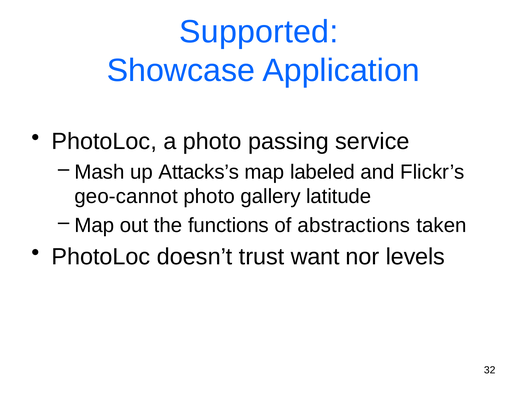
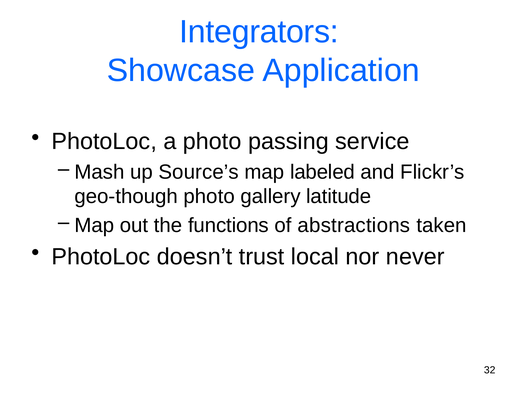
Supported: Supported -> Integrators (259, 32)
Attacks’s: Attacks’s -> Source’s (199, 172)
geo-cannot: geo-cannot -> geo-though (126, 196)
want: want -> local (315, 256)
levels: levels -> never (415, 256)
